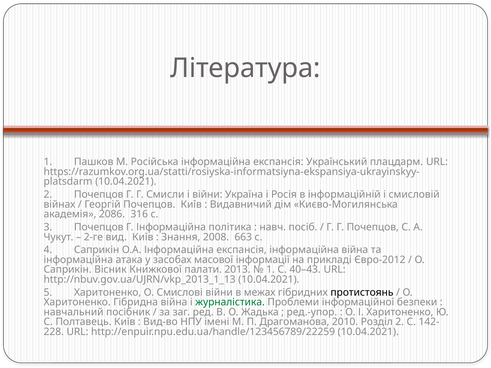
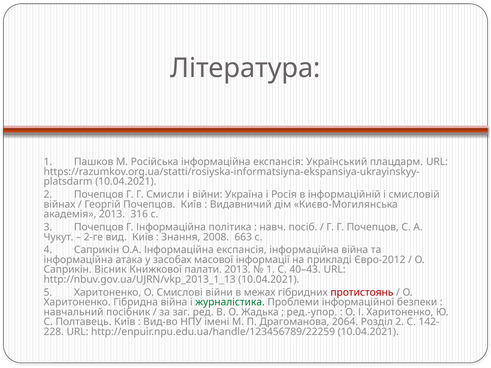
академія 2086: 2086 -> 2013 (112, 214)
протистоянь colour: black -> red (362, 293)
2010: 2010 -> 2064 (345, 322)
